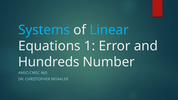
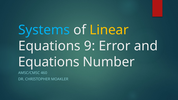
Linear colour: light blue -> yellow (109, 30)
1: 1 -> 9 (90, 46)
Hundreds: Hundreds -> Equations (49, 62)
